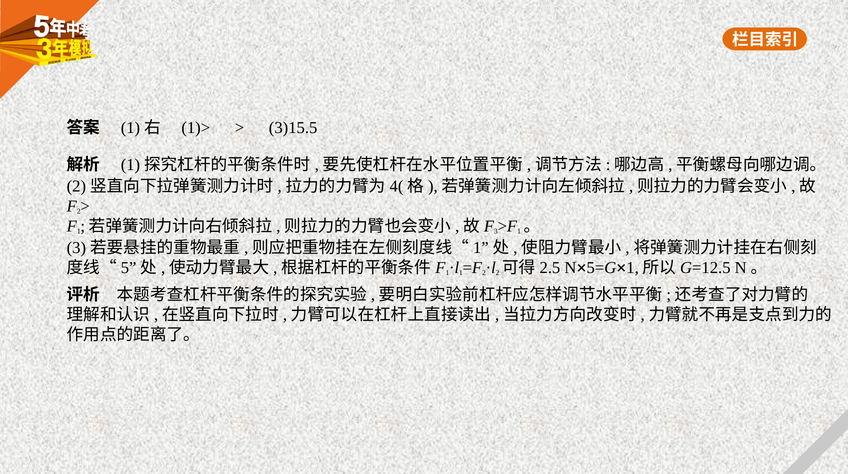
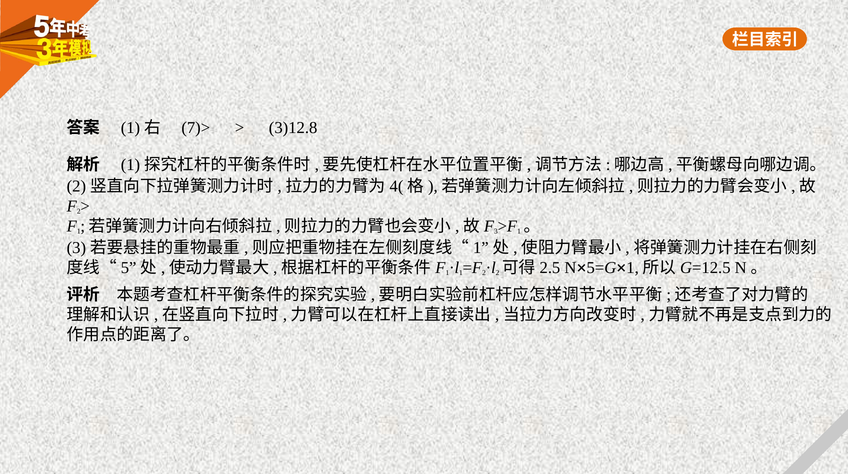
1)>: 1)> -> 7)> (196, 128)
3)15.5: 3)15.5 -> 3)12.8 (293, 128)
